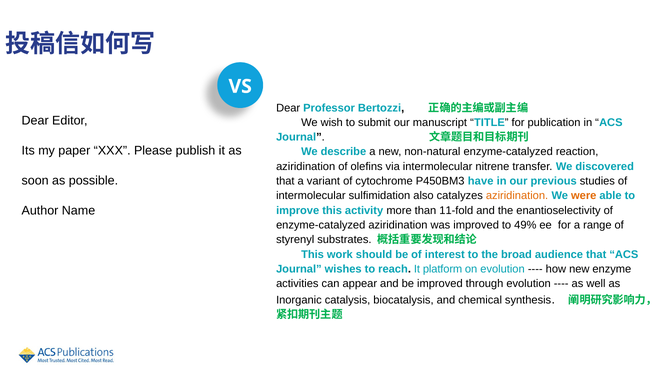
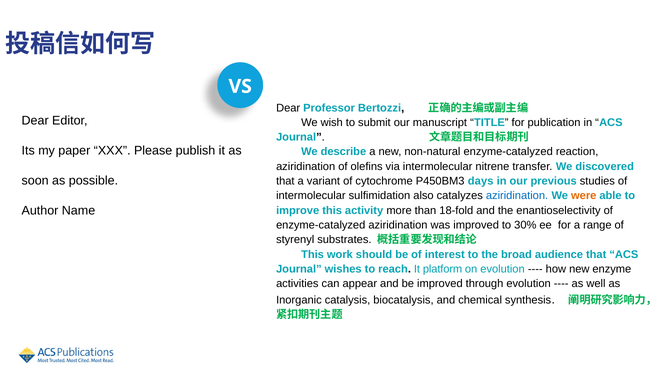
have: have -> days (481, 181)
aziridination colour: orange -> blue (517, 196)
11-fold: 11-fold -> 18-fold (456, 211)
49%: 49% -> 30% (525, 225)
